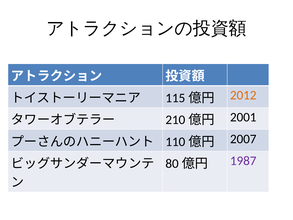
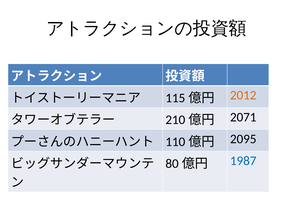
2001: 2001 -> 2071 (243, 117)
2007: 2007 -> 2095 (243, 139)
1987 colour: purple -> blue (243, 161)
